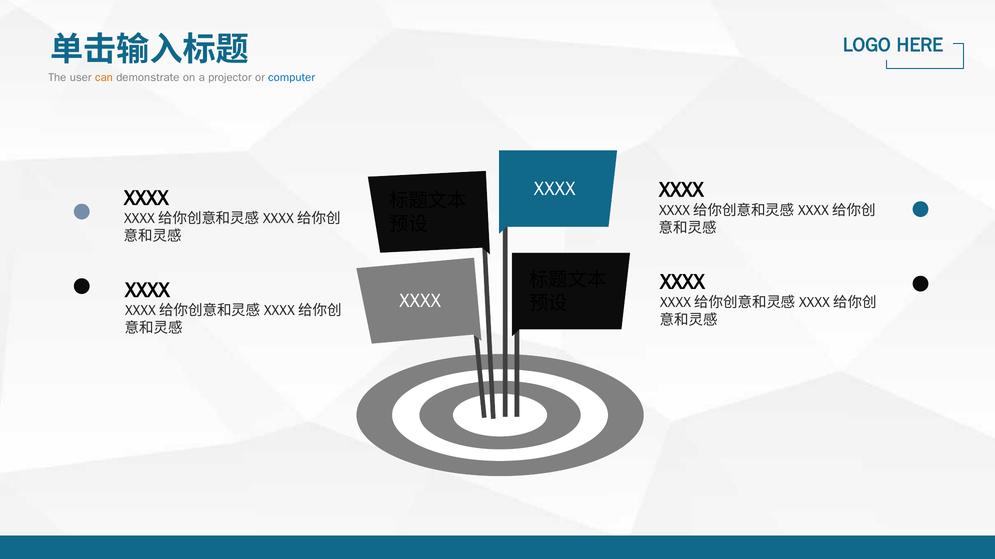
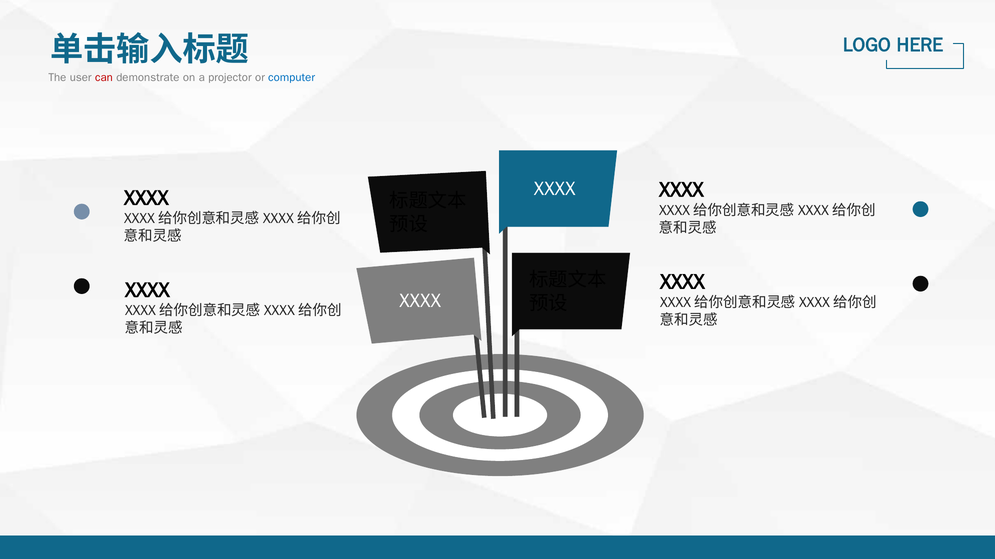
can colour: orange -> red (104, 78)
